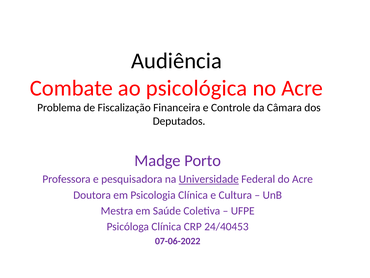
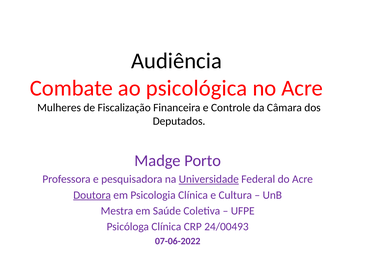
Problema: Problema -> Mulheres (59, 107)
Doutora underline: none -> present (92, 195)
24/40453: 24/40453 -> 24/00493 (226, 226)
